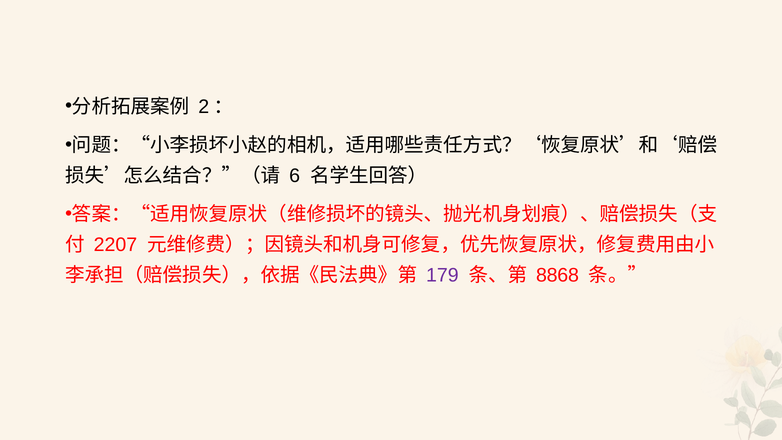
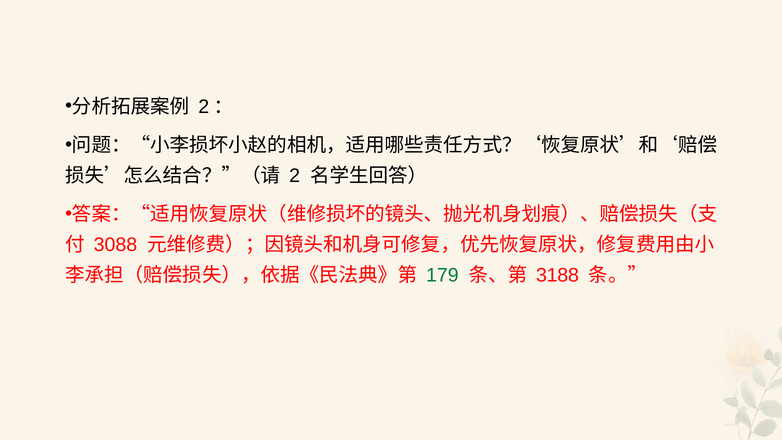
6: 6 -> 2 (295, 176)
2207: 2207 -> 3088 (115, 245)
179 colour: purple -> green (442, 275)
8868: 8868 -> 3188 (557, 275)
